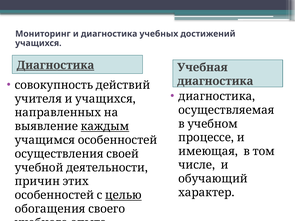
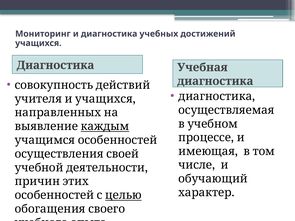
Диагностика underline: present -> none (55, 65)
